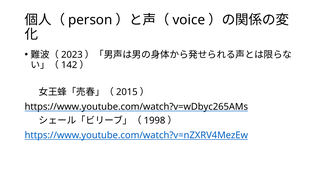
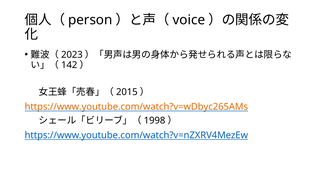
https://www.youtube.com/watch?v=wDbyc265AMs colour: black -> orange (136, 106)
